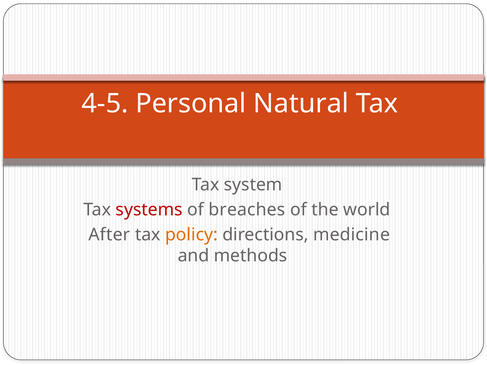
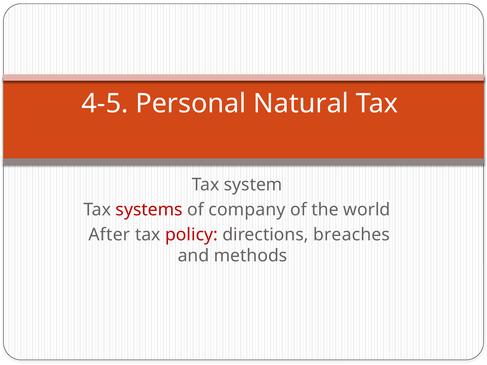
breaches: breaches -> company (247, 210)
policy colour: orange -> red (191, 235)
medicine: medicine -> breaches (352, 235)
